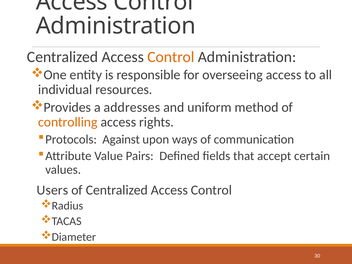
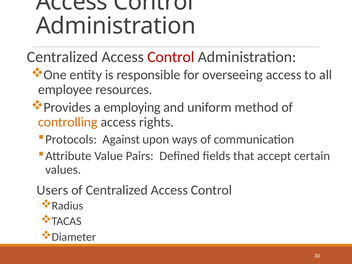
Control colour: orange -> red (171, 57)
individual: individual -> employee (65, 90)
addresses: addresses -> employing (132, 107)
